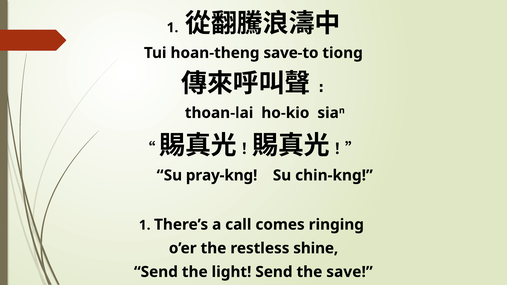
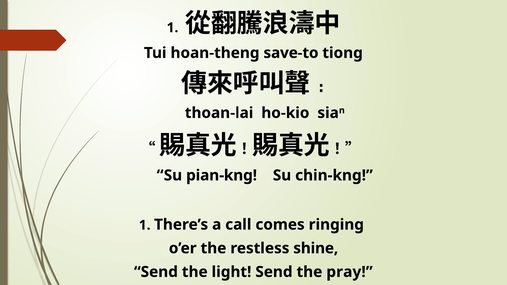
pray-kng: pray-kng -> pian-kng (222, 175)
save: save -> pray (350, 272)
